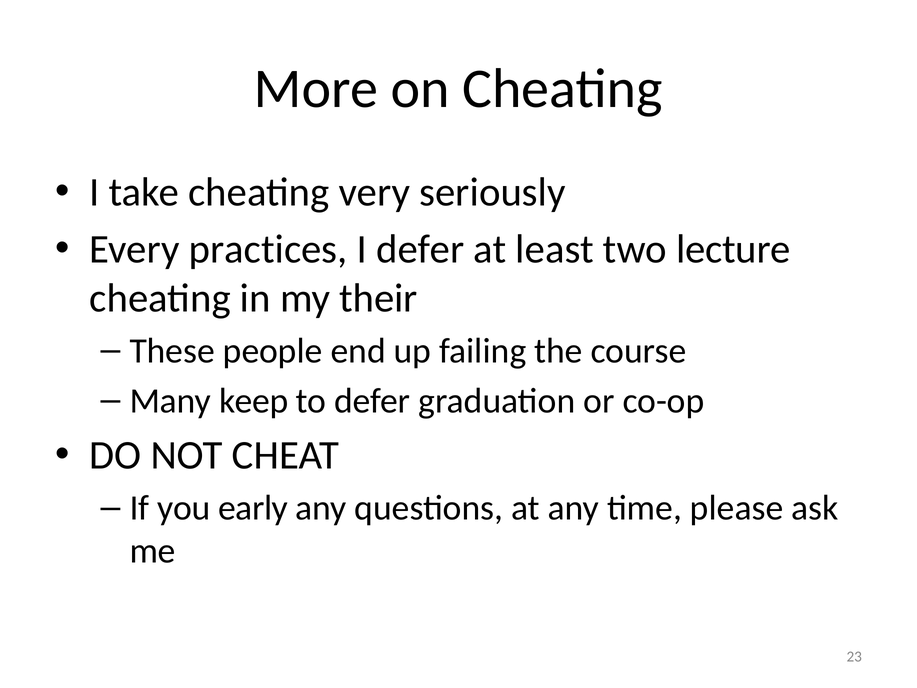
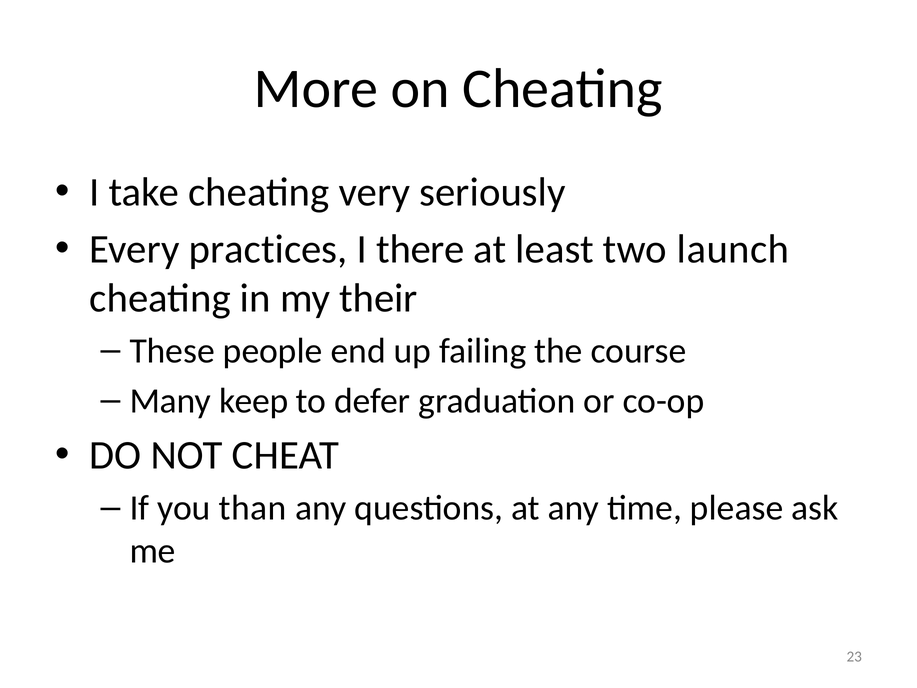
I defer: defer -> there (420, 249)
lecture: lecture -> launch (733, 249)
early: early -> than (253, 508)
